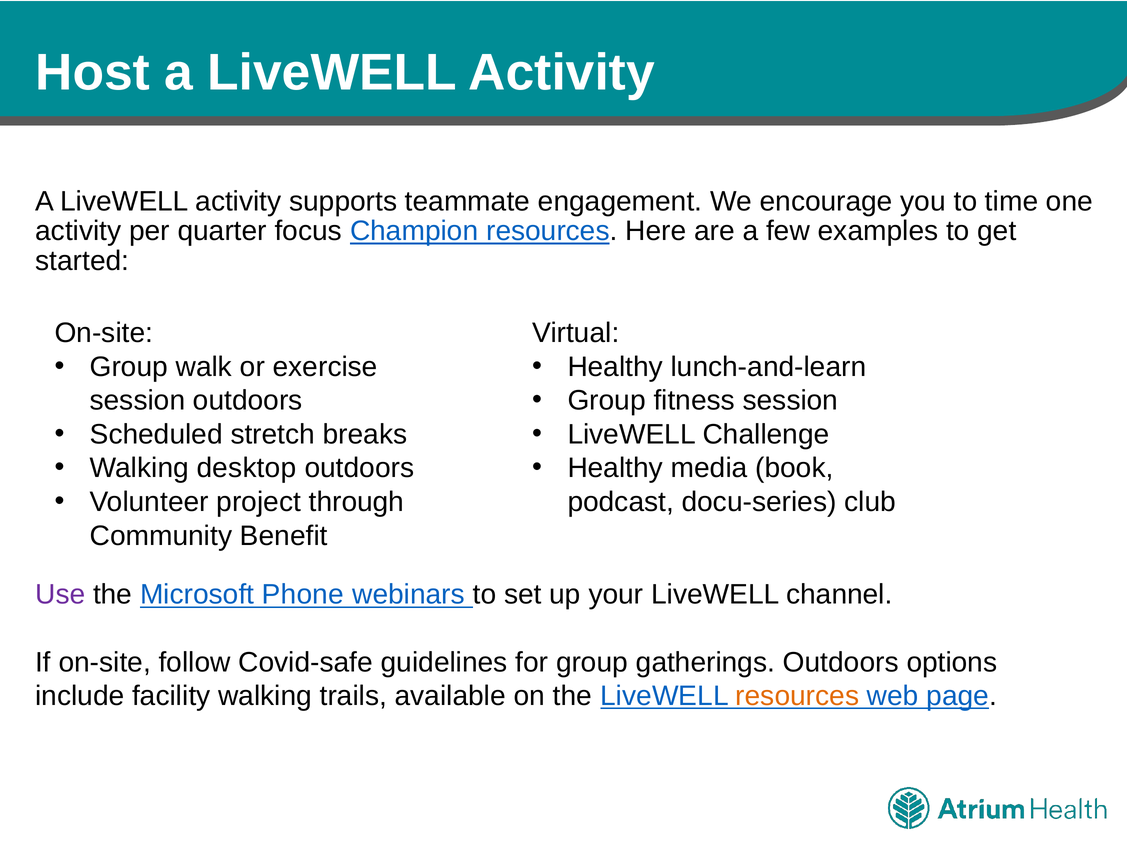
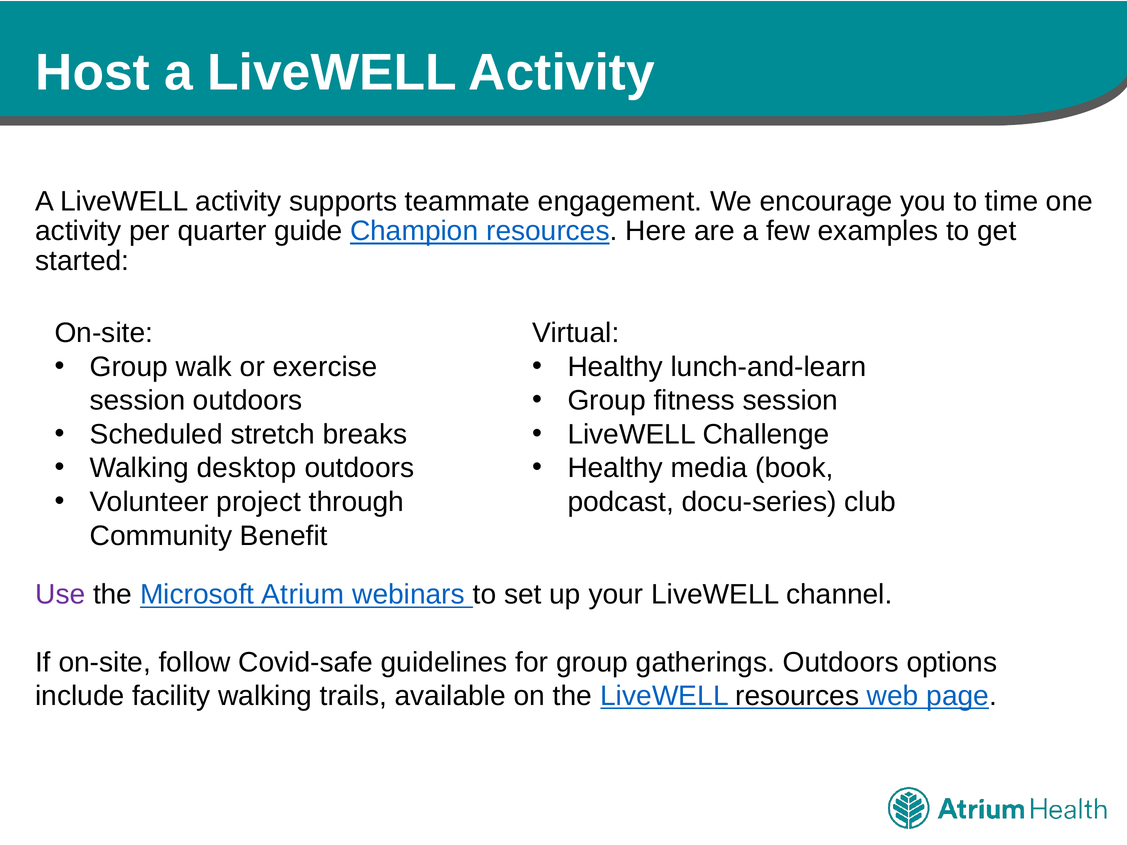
focus: focus -> guide (308, 231)
Phone: Phone -> Atrium (303, 595)
resources colour: orange -> black (797, 696)
